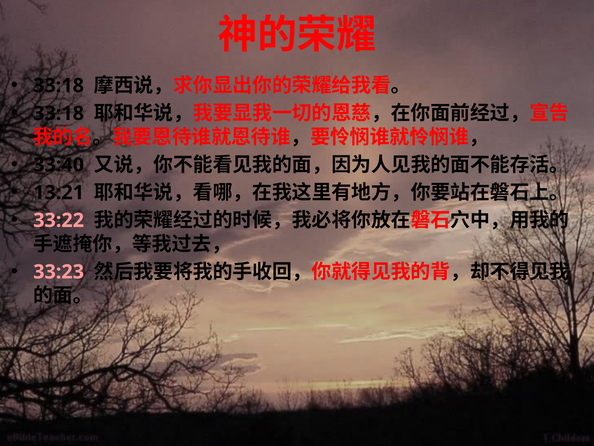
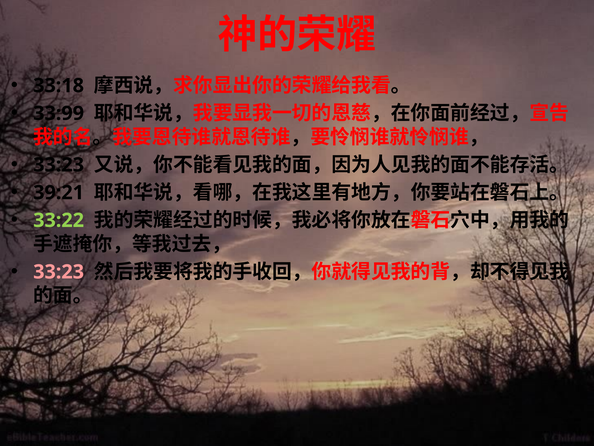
33:18: 33:18 -> 33:99 (59, 113)
33:40: 33:40 -> 33:23 (59, 165)
13:21: 13:21 -> 39:21 (59, 192)
33:22 colour: pink -> light green (59, 220)
